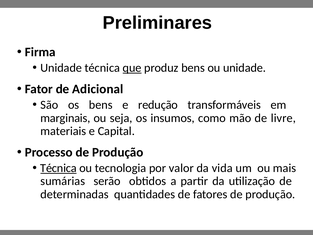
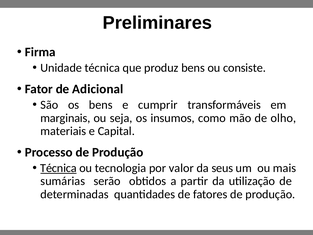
que underline: present -> none (132, 68)
ou unidade: unidade -> consiste (245, 68)
redução: redução -> cumprir (158, 105)
livre: livre -> olho (283, 118)
vida: vida -> seus (222, 168)
